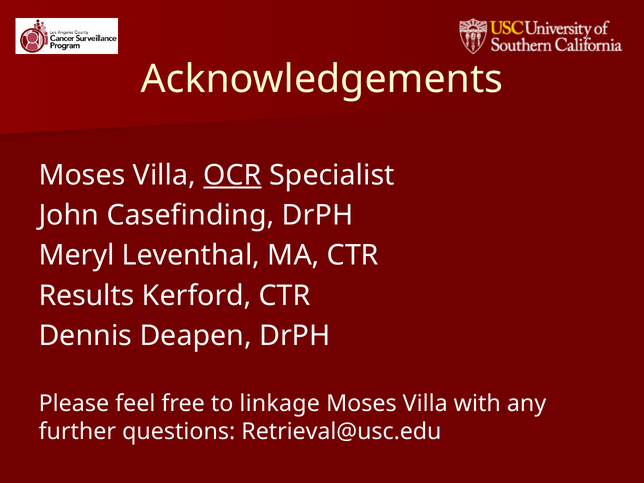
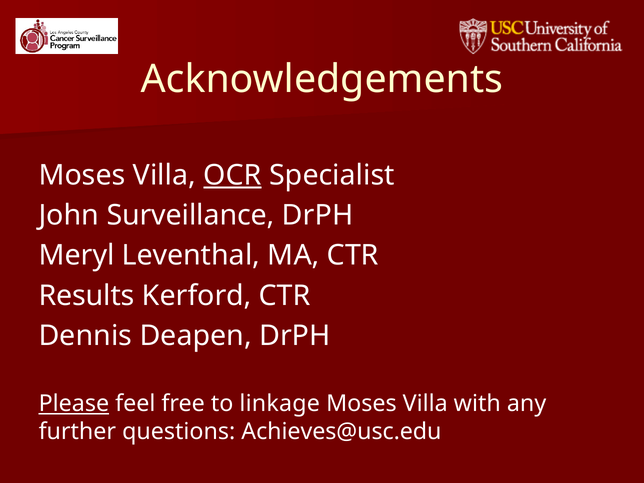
Casefinding: Casefinding -> Surveillance (191, 215)
Please underline: none -> present (74, 404)
Retrieval@usc.edu: Retrieval@usc.edu -> Achieves@usc.edu (341, 432)
